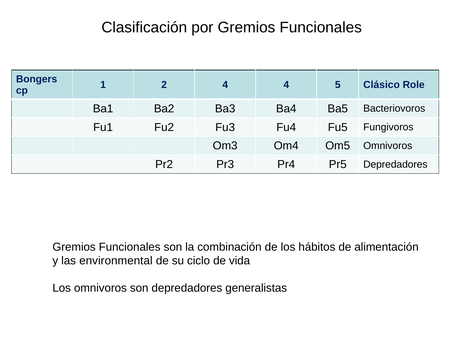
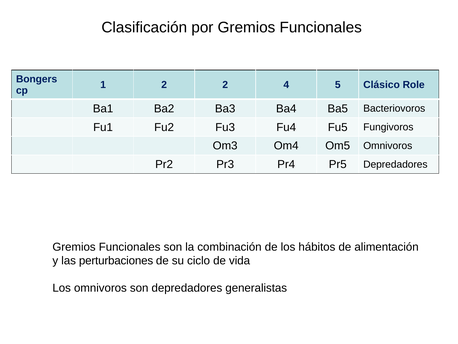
2 4: 4 -> 2 (225, 85)
environmental: environmental -> perturbaciones (116, 260)
